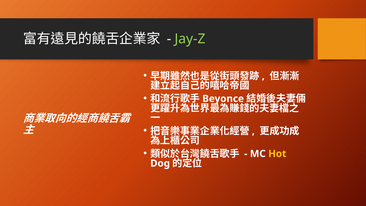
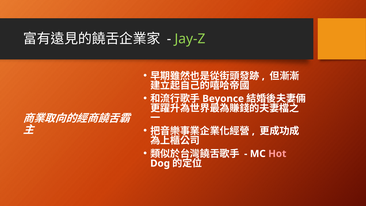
Hot colour: yellow -> pink (277, 154)
